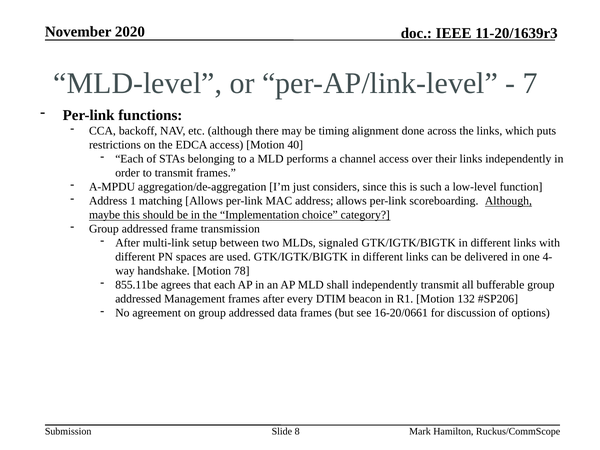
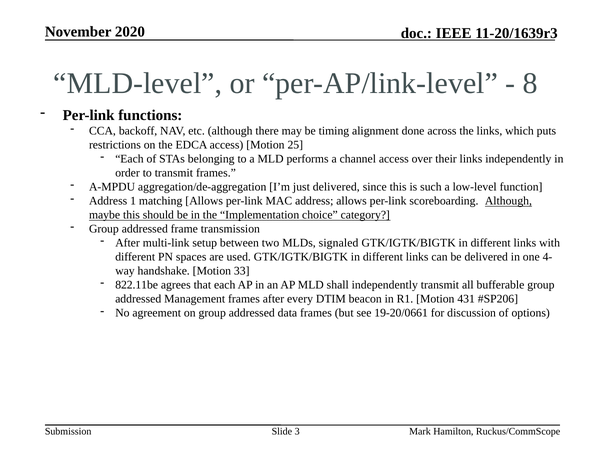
7: 7 -> 8 (530, 83)
40: 40 -> 25 (295, 145)
just considers: considers -> delivered (336, 187)
78: 78 -> 33 (242, 271)
855.11be: 855.11be -> 822.11be (137, 285)
132: 132 -> 431 (466, 299)
16-20/0661: 16-20/0661 -> 19-20/0661 (401, 313)
8: 8 -> 3 (297, 431)
